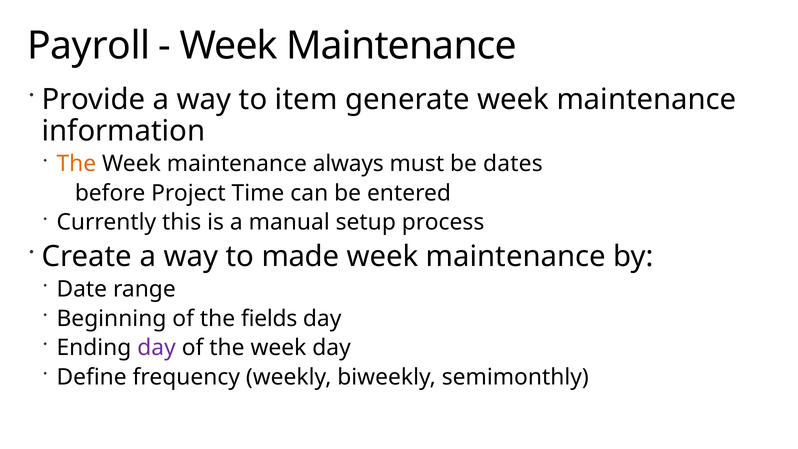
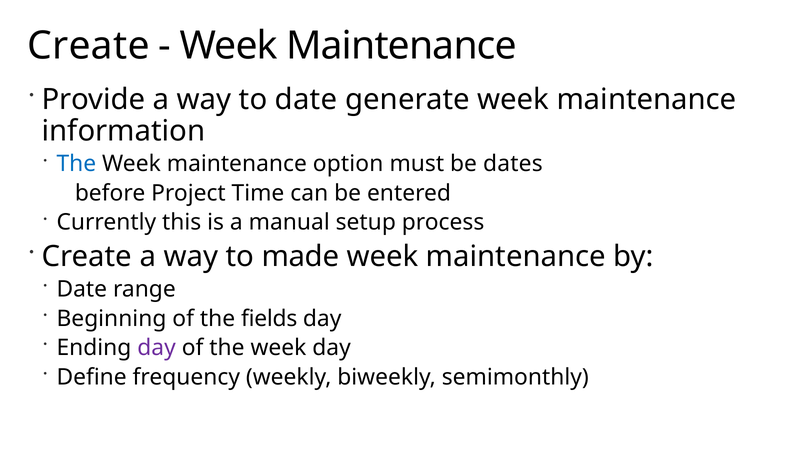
Payroll: Payroll -> Create (88, 46)
to item: item -> date (306, 99)
The colour: orange -> blue (76, 164)
always: always -> option (348, 164)
